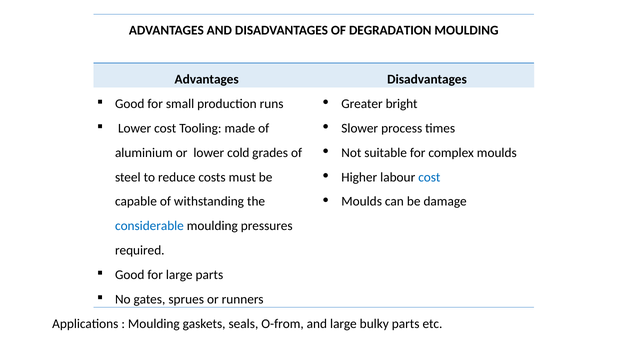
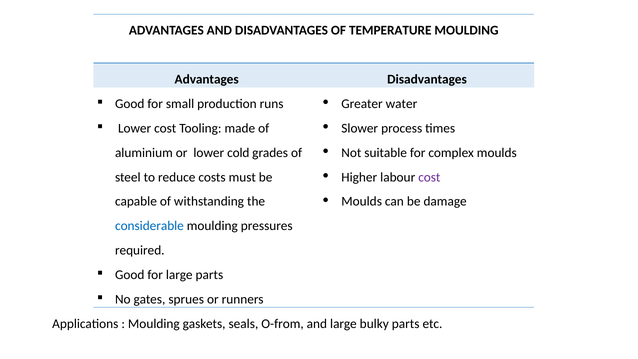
DEGRADATION: DEGRADATION -> TEMPERATURE (390, 31)
bright: bright -> water (402, 104)
cost colour: blue -> purple (429, 177)
